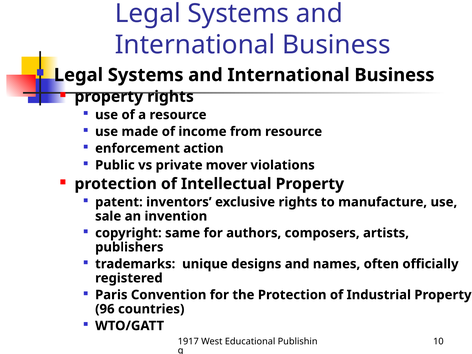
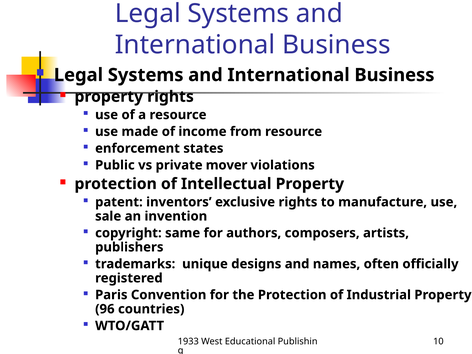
action: action -> states (203, 148)
1917: 1917 -> 1933 (188, 341)
